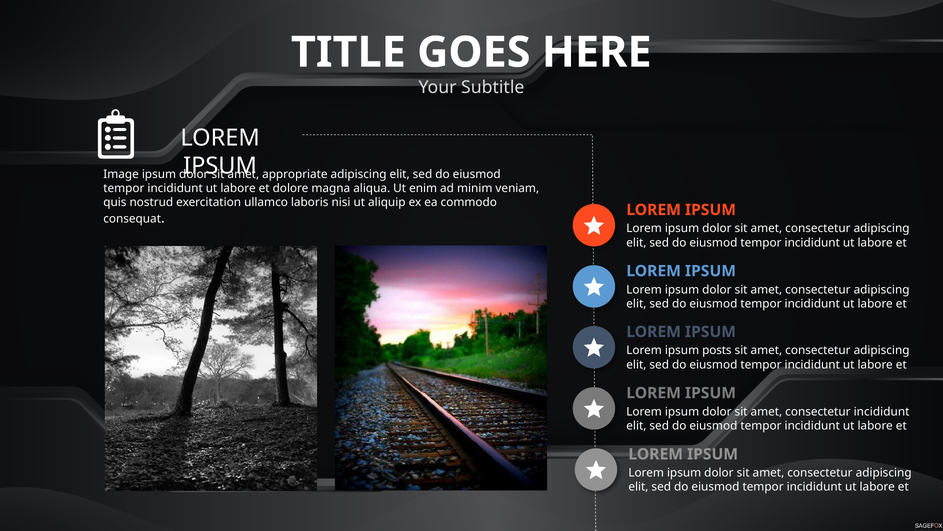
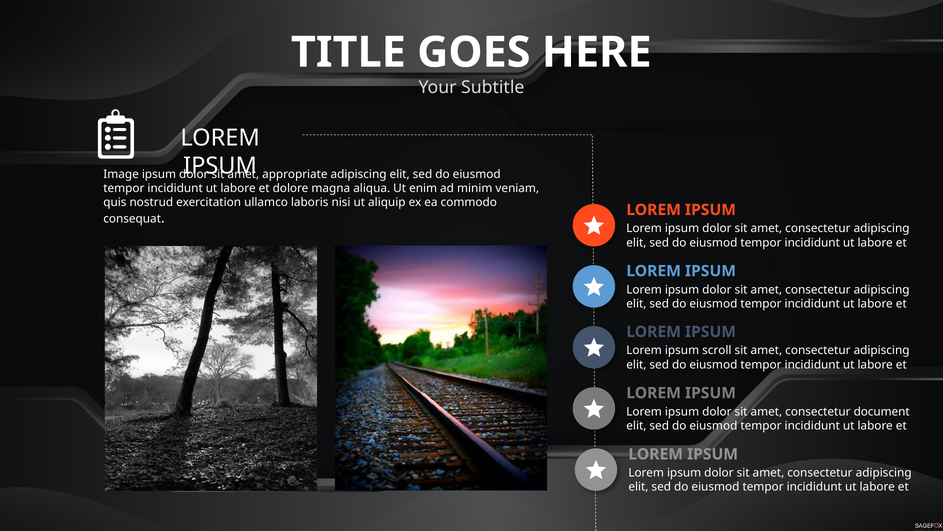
posts: posts -> scroll (717, 350)
consectetur incididunt: incididunt -> document (882, 411)
